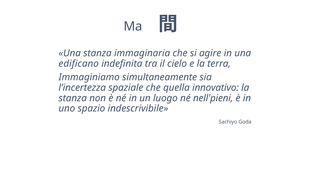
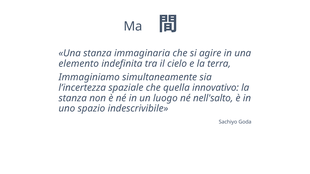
edificano: edificano -> elemento (79, 64)
nell'pieni: nell'pieni -> nell'salto (213, 98)
